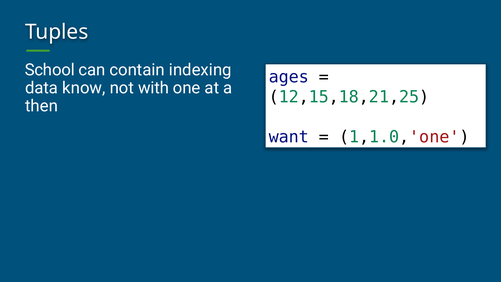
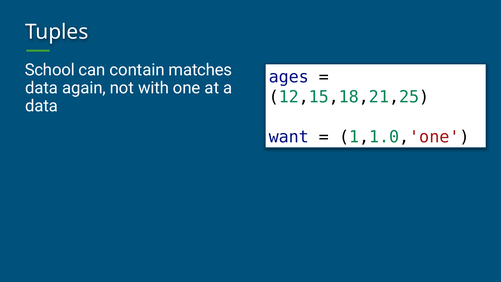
indexing: indexing -> matches (200, 70)
know: know -> again (84, 88)
then: then -> data (42, 106)
